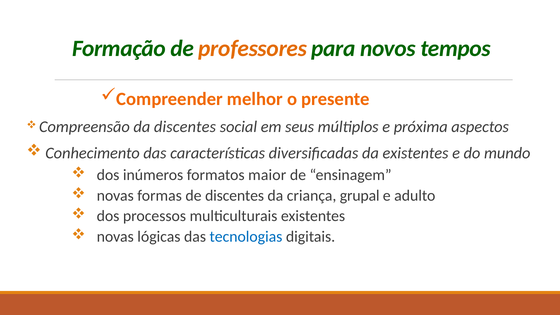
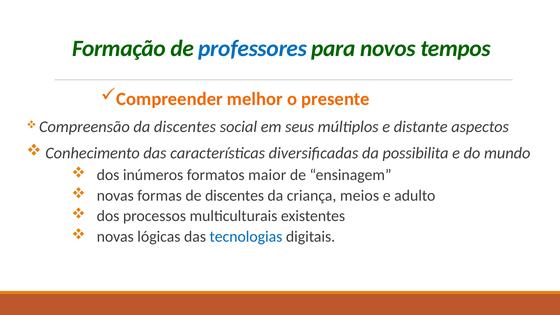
professores colour: orange -> blue (253, 48)
próxima: próxima -> distante (421, 127)
da existentes: existentes -> possibilita (416, 153)
grupal: grupal -> meios (360, 195)
